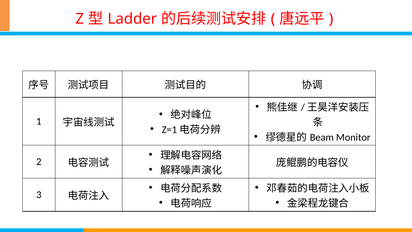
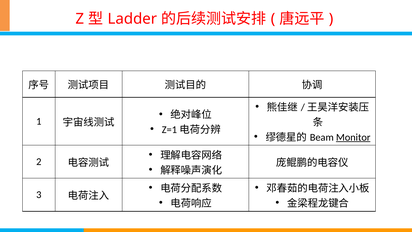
Monitor underline: none -> present (353, 137)
